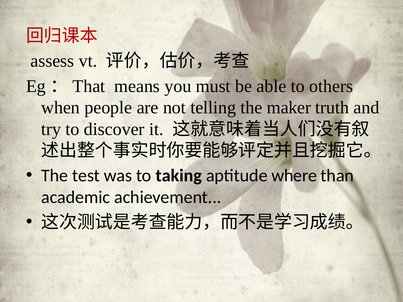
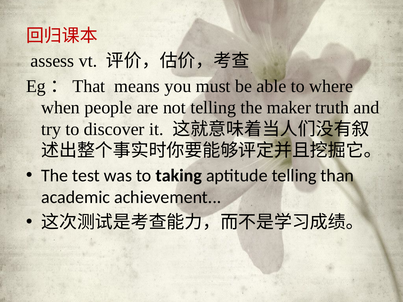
others: others -> where (331, 86)
aptitude where: where -> telling (294, 176)
